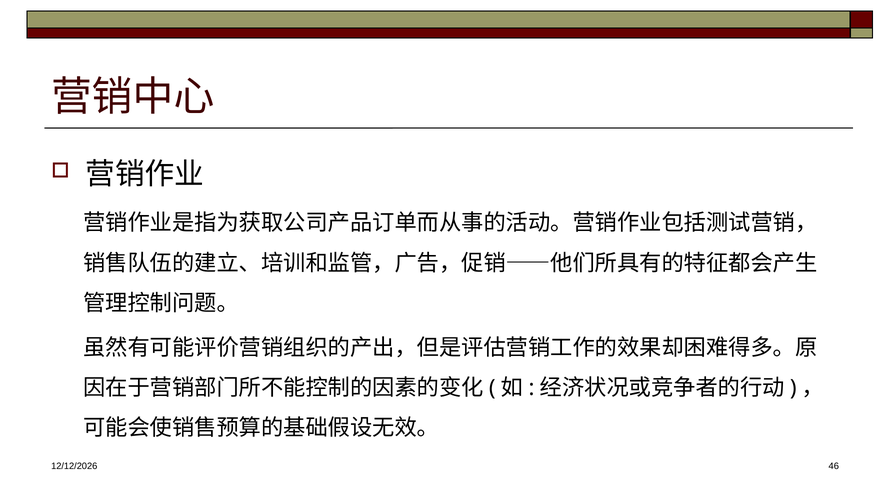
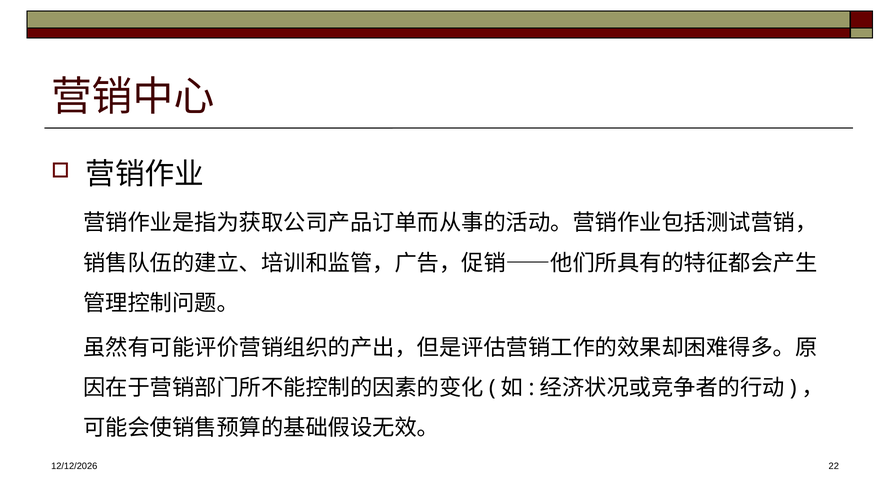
46: 46 -> 22 (834, 466)
